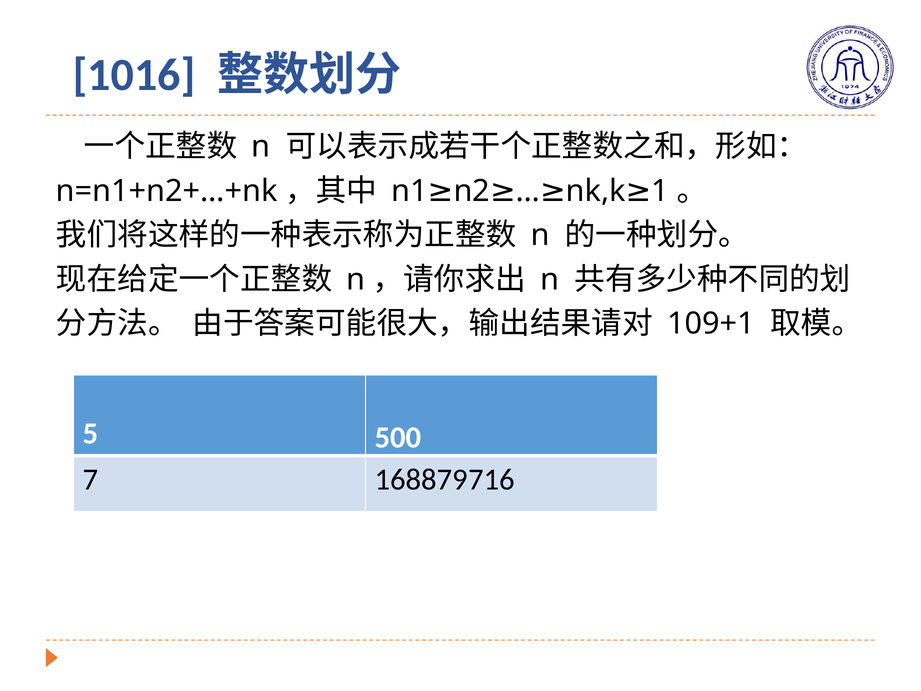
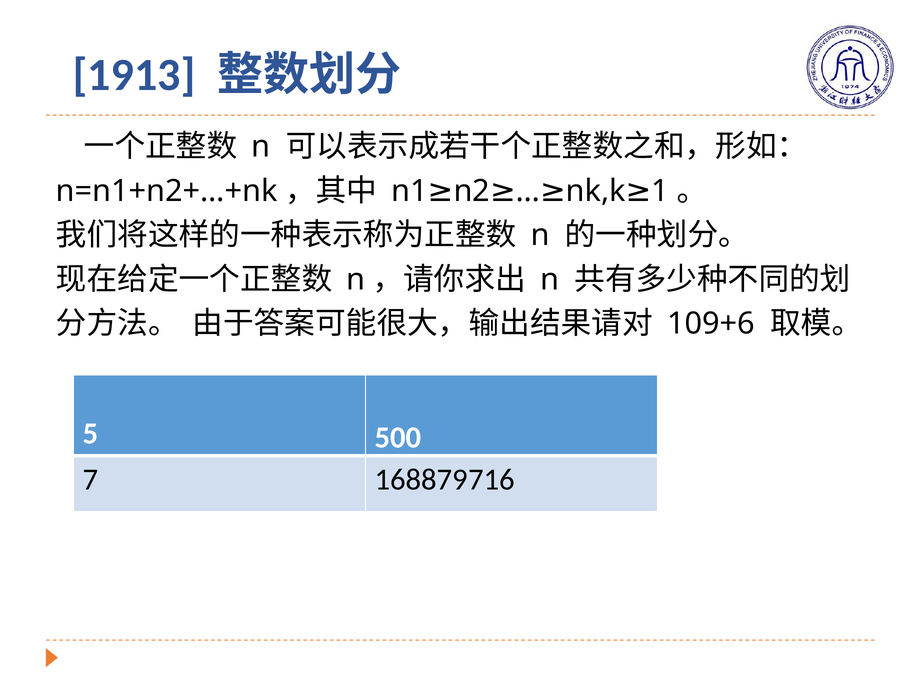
1016: 1016 -> 1913 (134, 75)
109+1: 109+1 -> 109+6 (711, 323)
